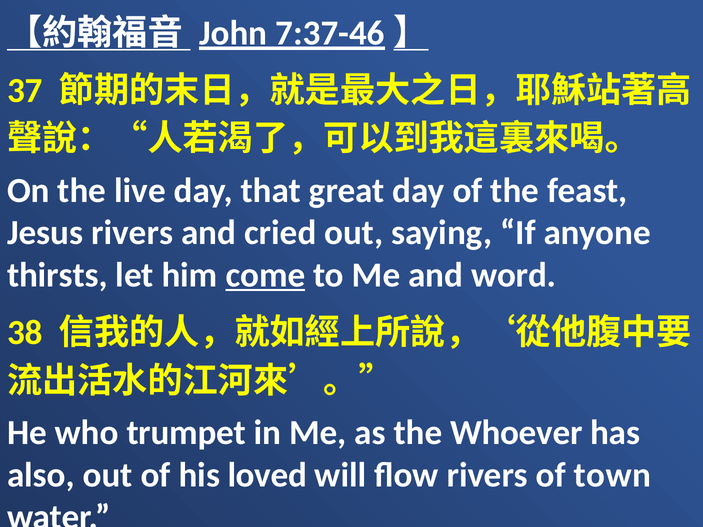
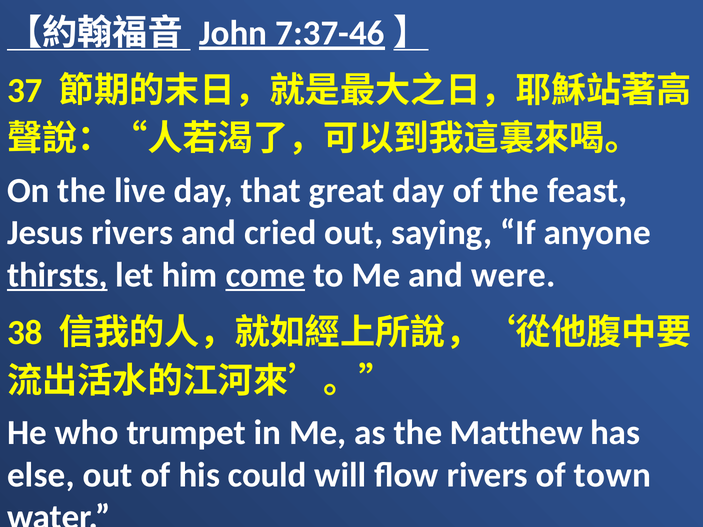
thirsts underline: none -> present (57, 275)
word: word -> were (513, 275)
Whoever: Whoever -> Matthew (516, 433)
also: also -> else (41, 475)
loved: loved -> could (267, 475)
